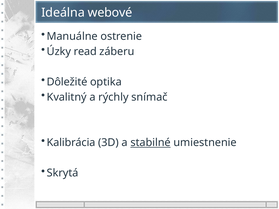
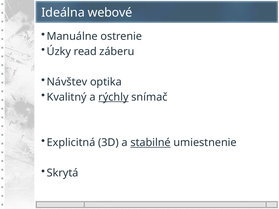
Dôležité: Dôležité -> Návštev (67, 82)
rýchly underline: none -> present (113, 97)
Kalibrácia: Kalibrácia -> Explicitná (71, 143)
